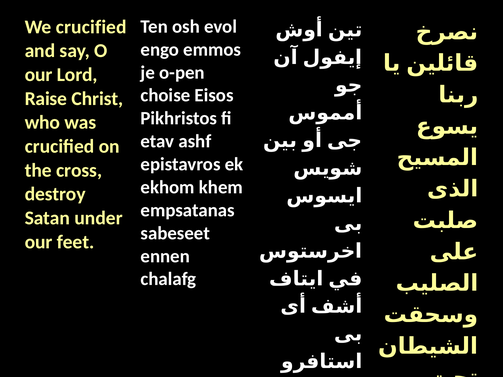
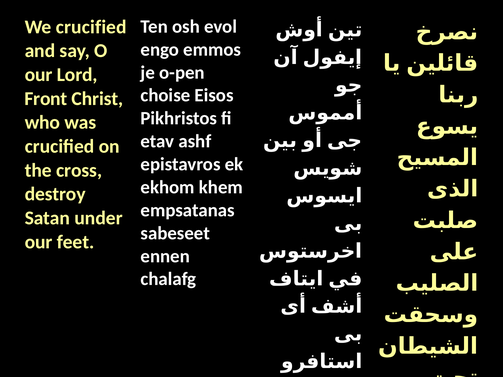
Raise: Raise -> Front (46, 99)
